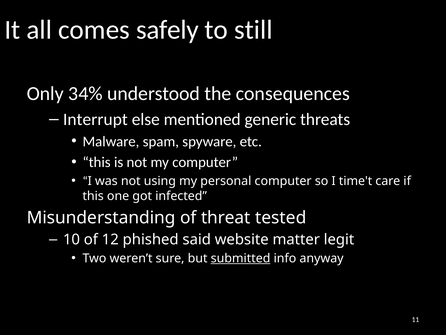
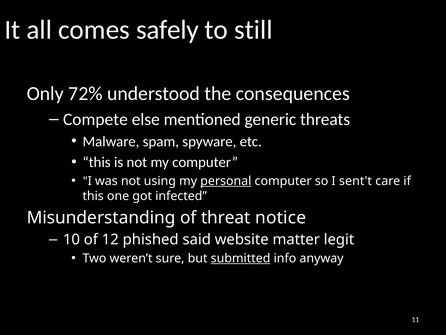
34%: 34% -> 72% (85, 94)
Interrupt: Interrupt -> Compete (95, 119)
personal underline: none -> present (226, 181)
time't: time't -> sent't (355, 181)
tested: tested -> notice (281, 217)
